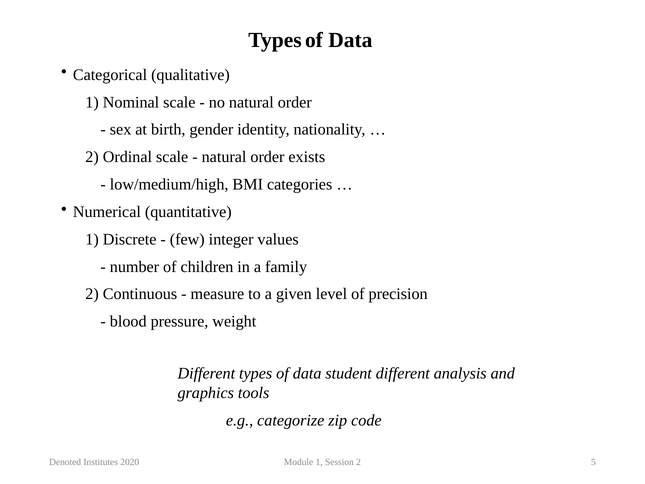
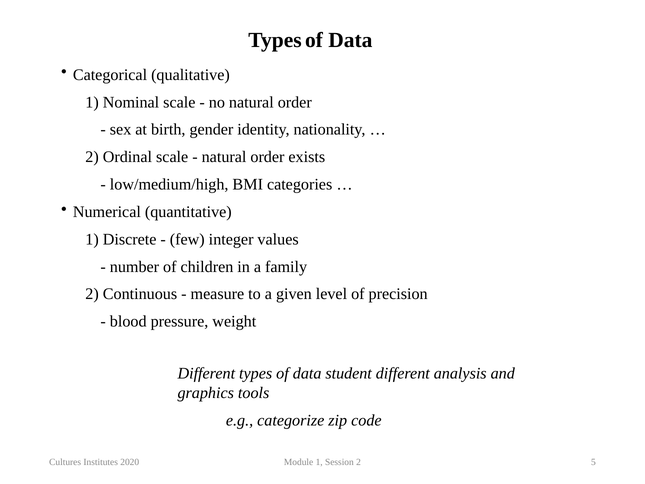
Denoted: Denoted -> Cultures (65, 462)
